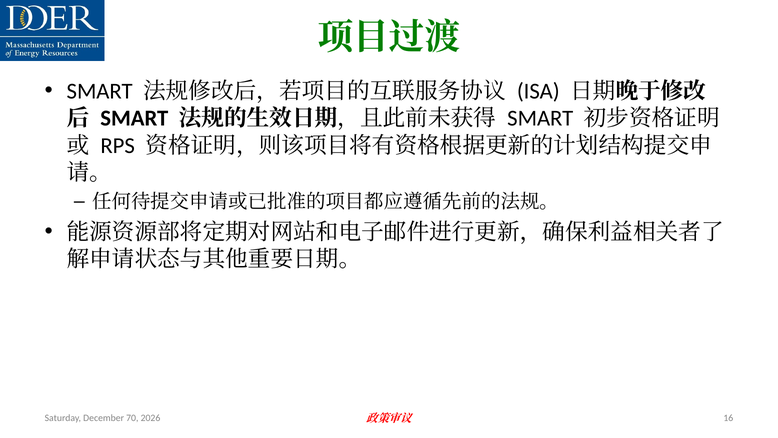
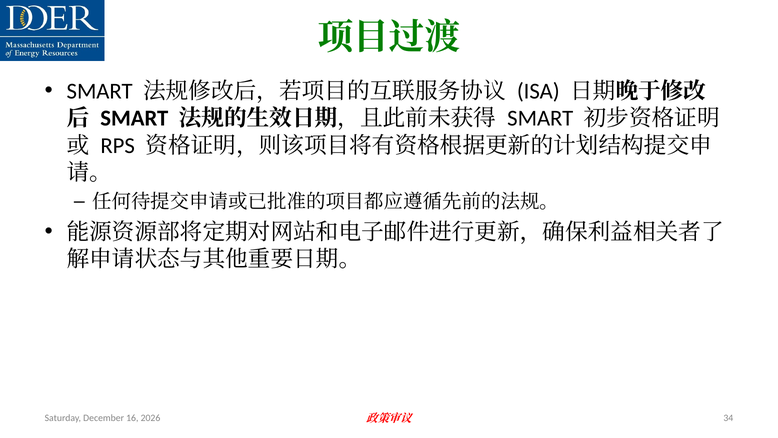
70: 70 -> 16 (132, 418)
16: 16 -> 34 (728, 418)
